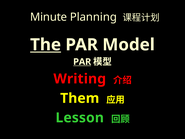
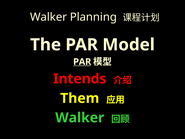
Minute: Minute -> Walker (49, 17)
The underline: present -> none (46, 45)
Writing: Writing -> Intends (80, 79)
Lesson: Lesson -> Walker (80, 118)
